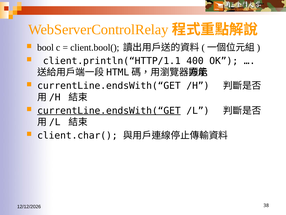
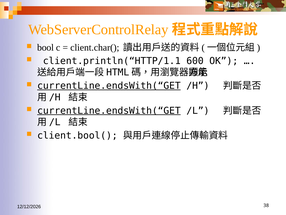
client.bool(: client.bool( -> client.char( (95, 47)
400: 400 -> 600 (195, 61)
currentLine.endsWith(“GET underline: none -> present (109, 86)
client.char(: client.char( -> client.bool( (77, 135)
